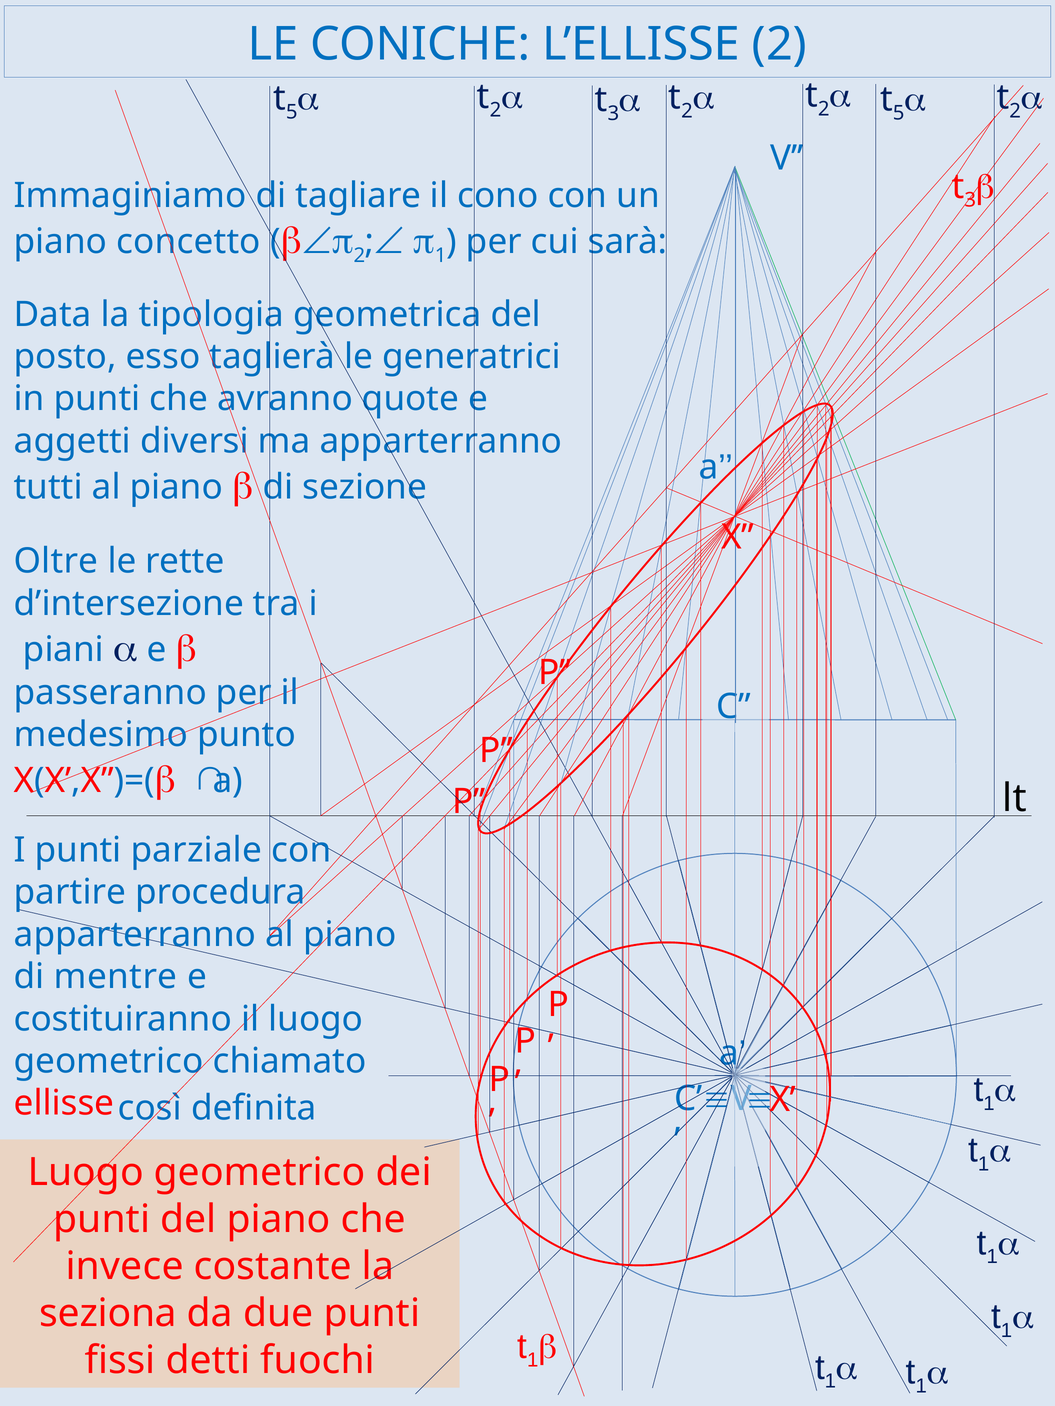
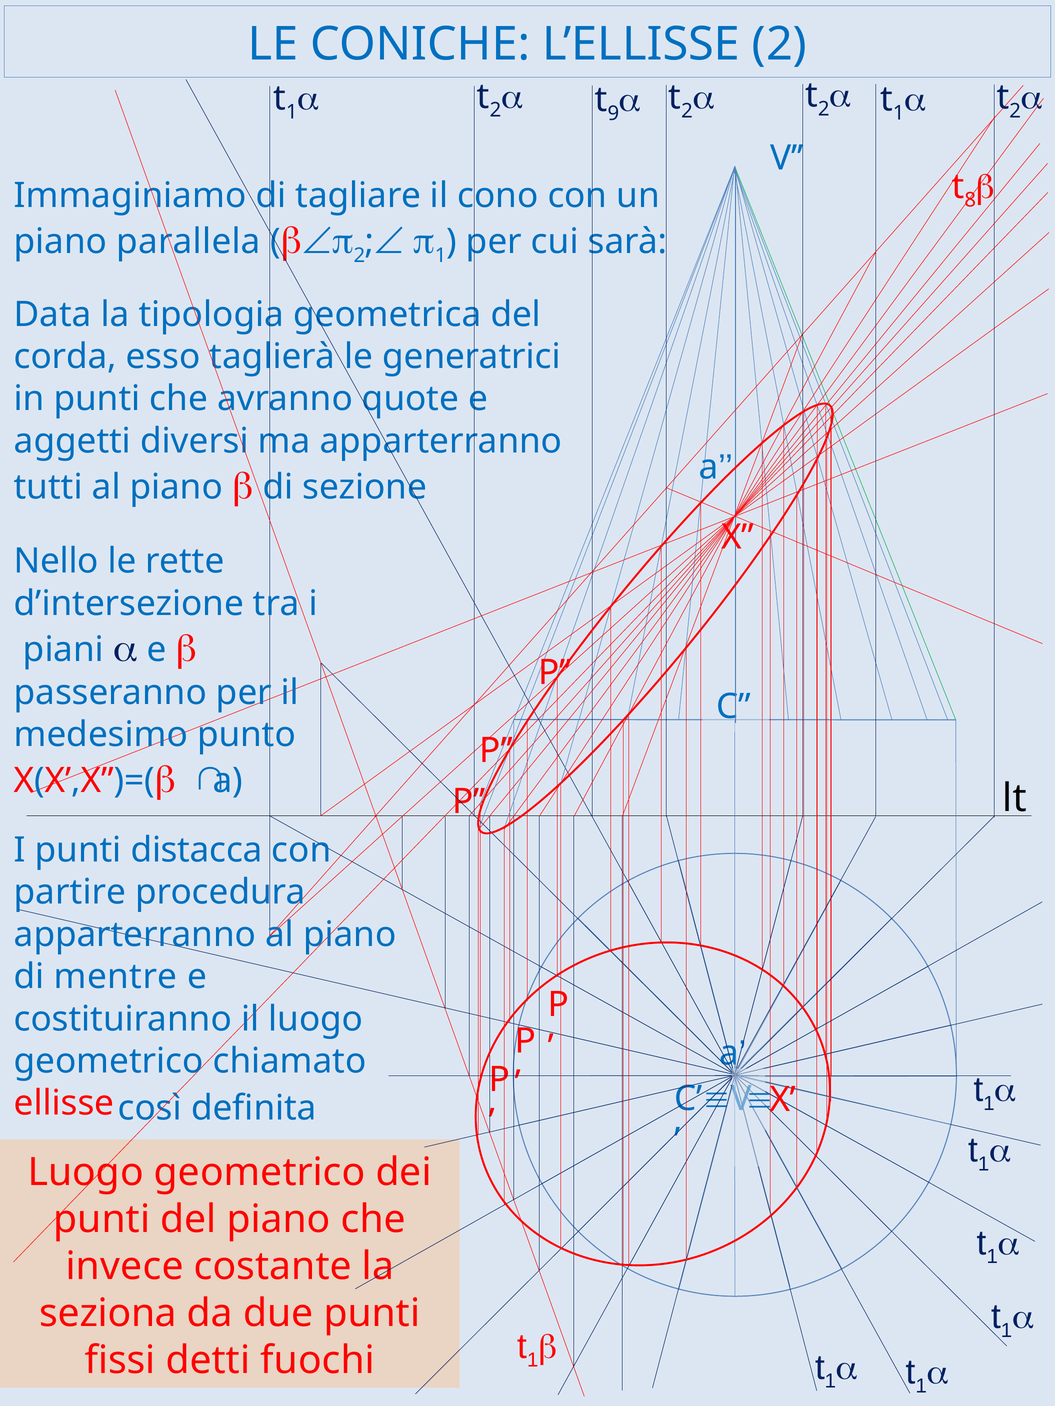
3: 3 -> 9 (613, 114)
5: 5 -> 1 (899, 113)
5: 5 -> 1 (292, 112)
3: 3 -> 8 (970, 200)
concetto: concetto -> parallela (188, 242)
posto: posto -> corda (65, 357)
Oltre: Oltre -> Nello (56, 562)
parziale: parziale -> distacca (197, 851)
